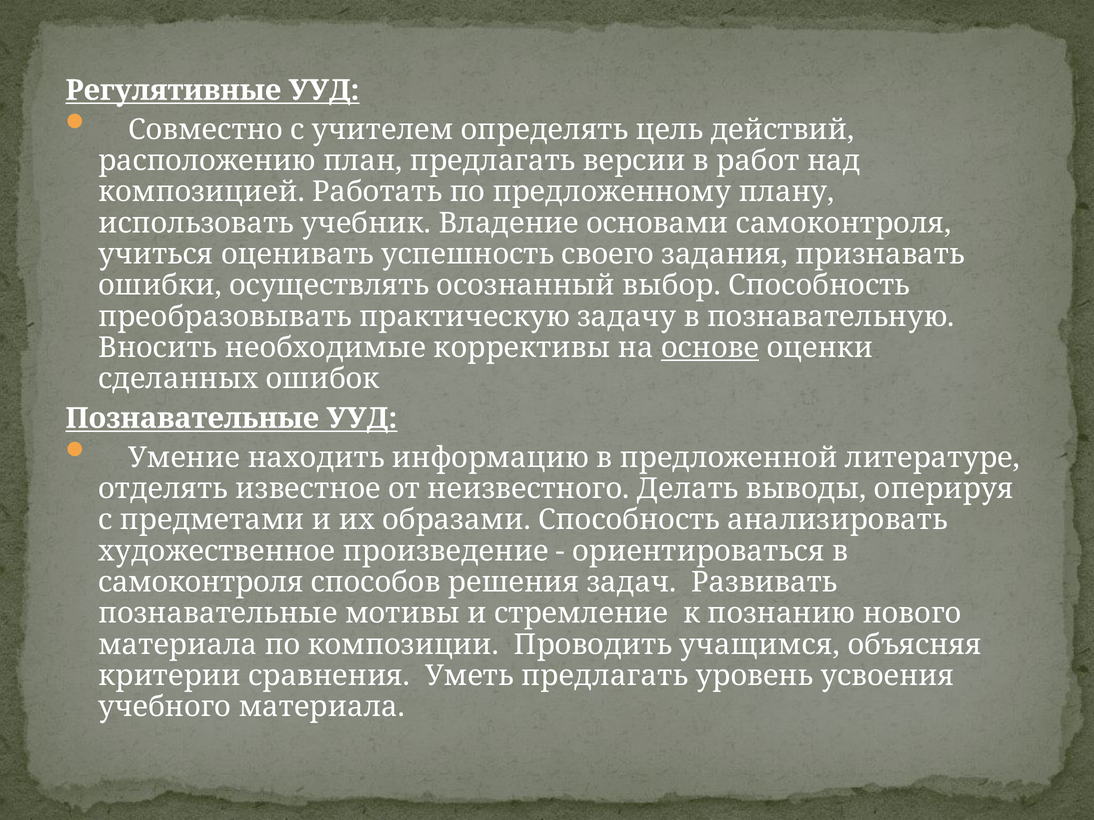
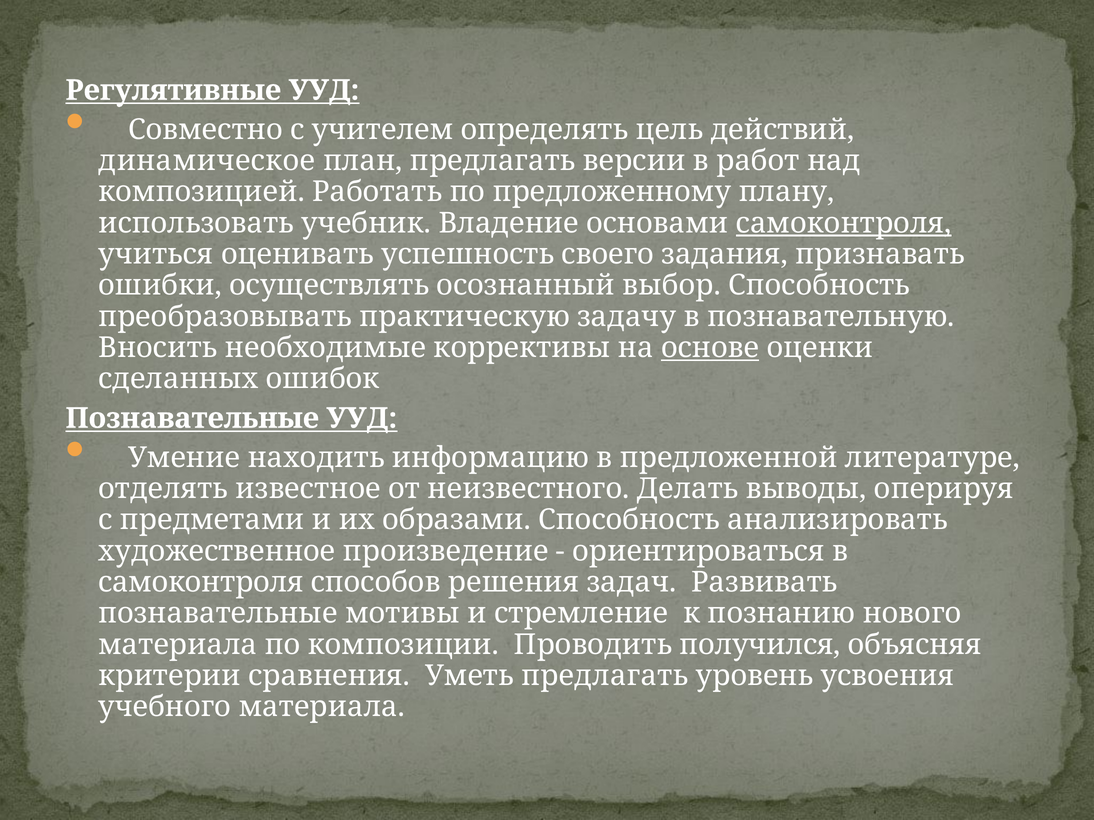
расположению: расположению -> динамическое (207, 161)
самоконтроля underline: none -> present (844, 223)
учащимся: учащимся -> получился (760, 645)
